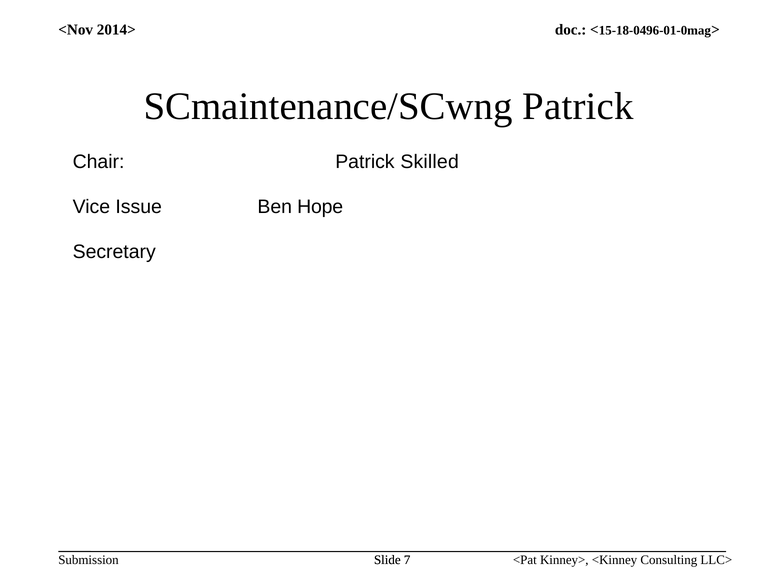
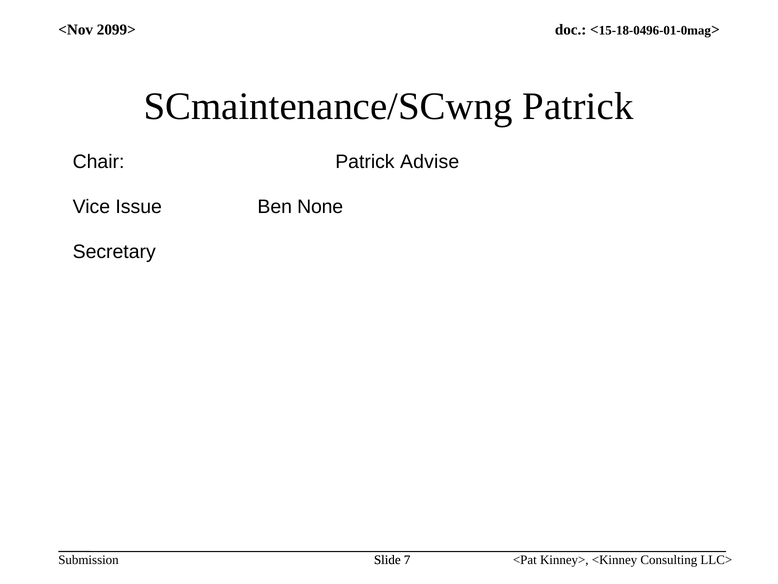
2014>: 2014> -> 2099> (116, 30)
Skilled: Skilled -> Advise (430, 162)
Hope: Hope -> None (320, 207)
